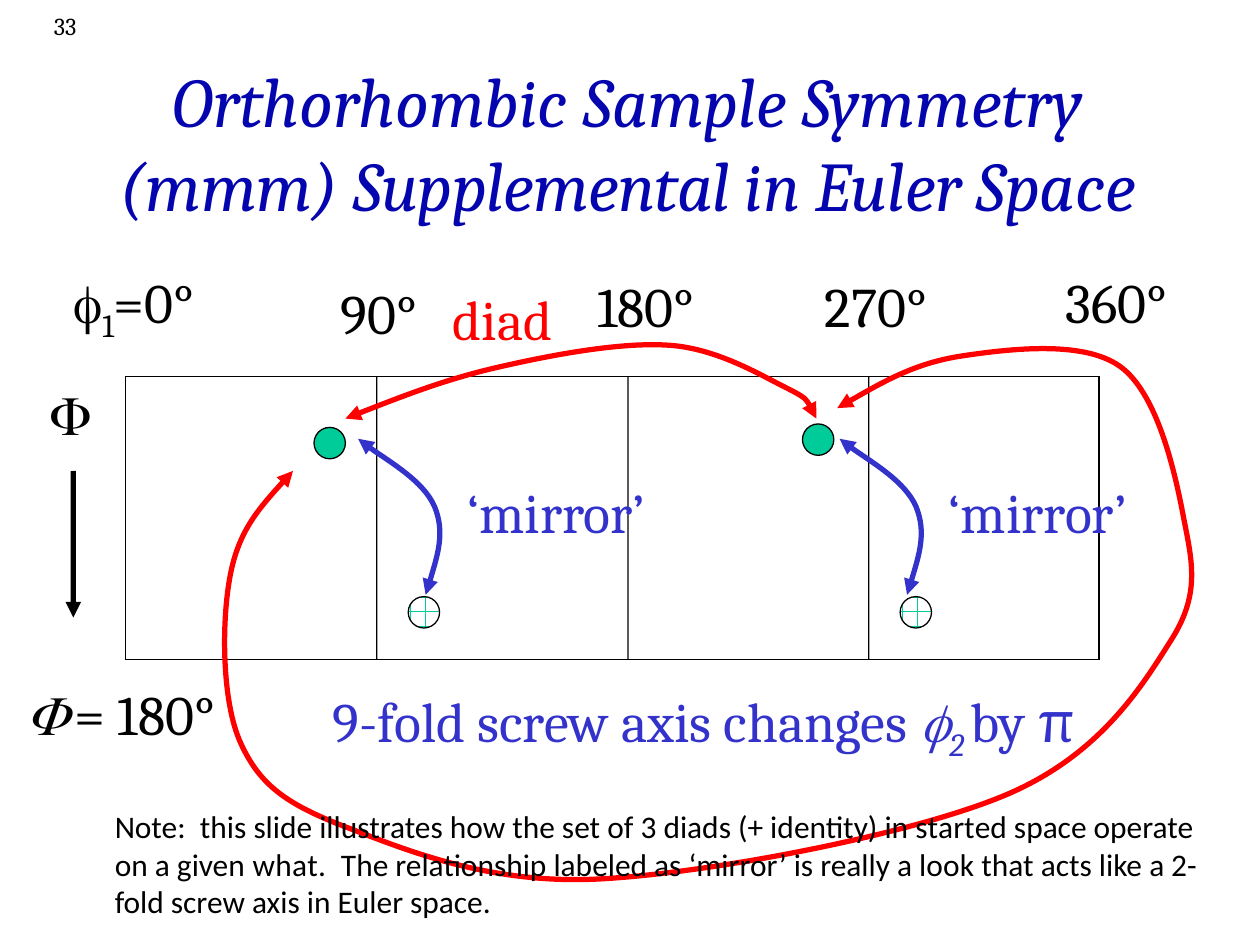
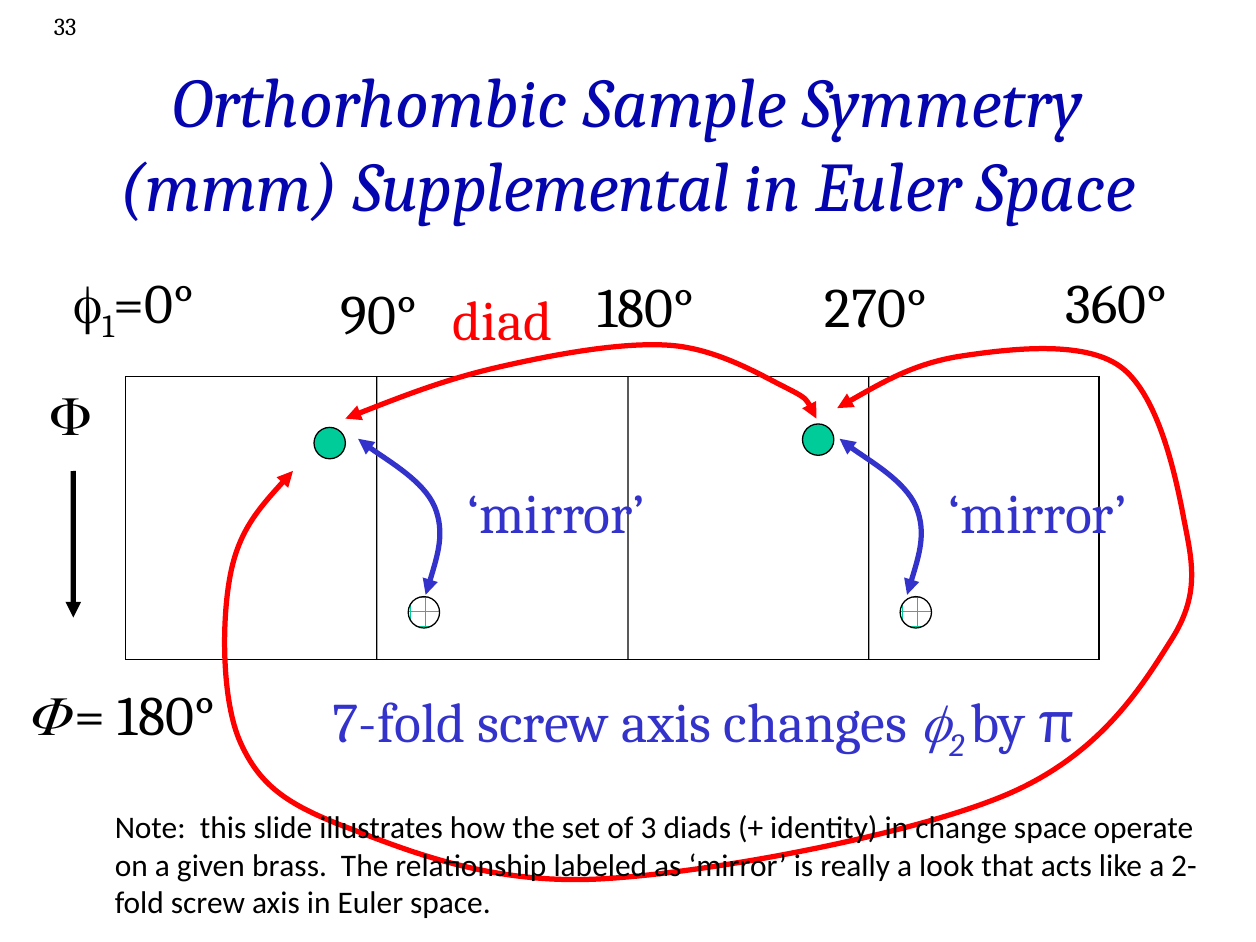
9-fold: 9-fold -> 7-fold (399, 724)
started: started -> change (961, 828)
what: what -> brass (289, 866)
